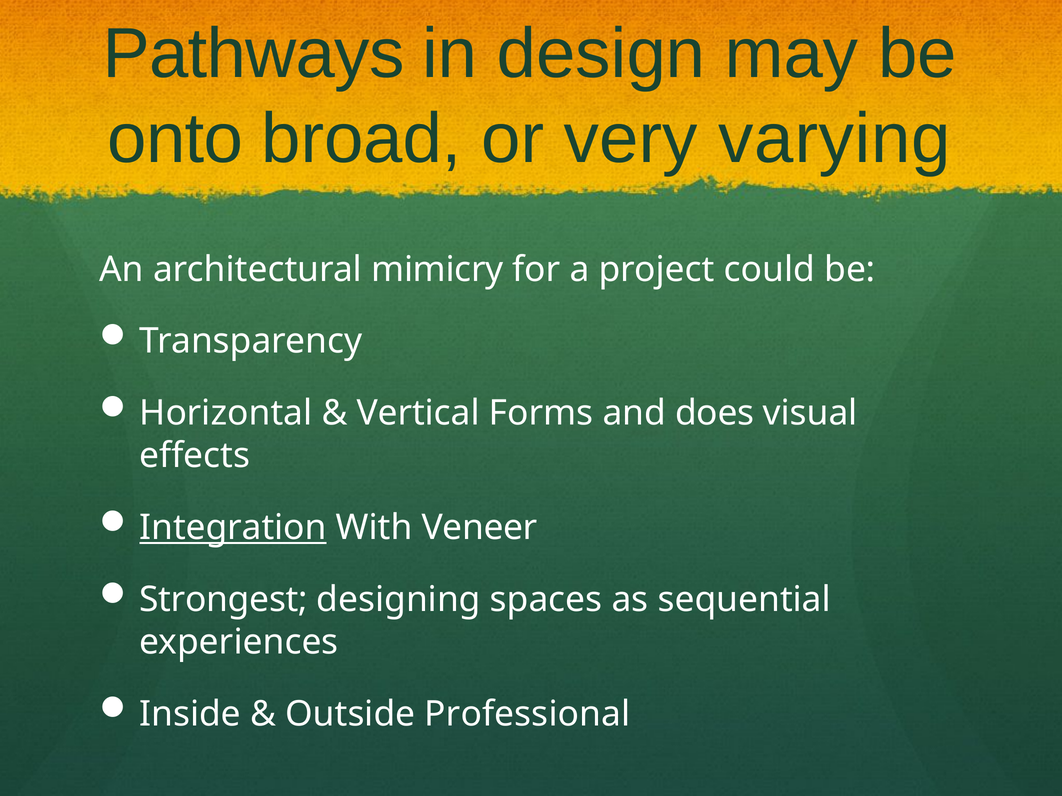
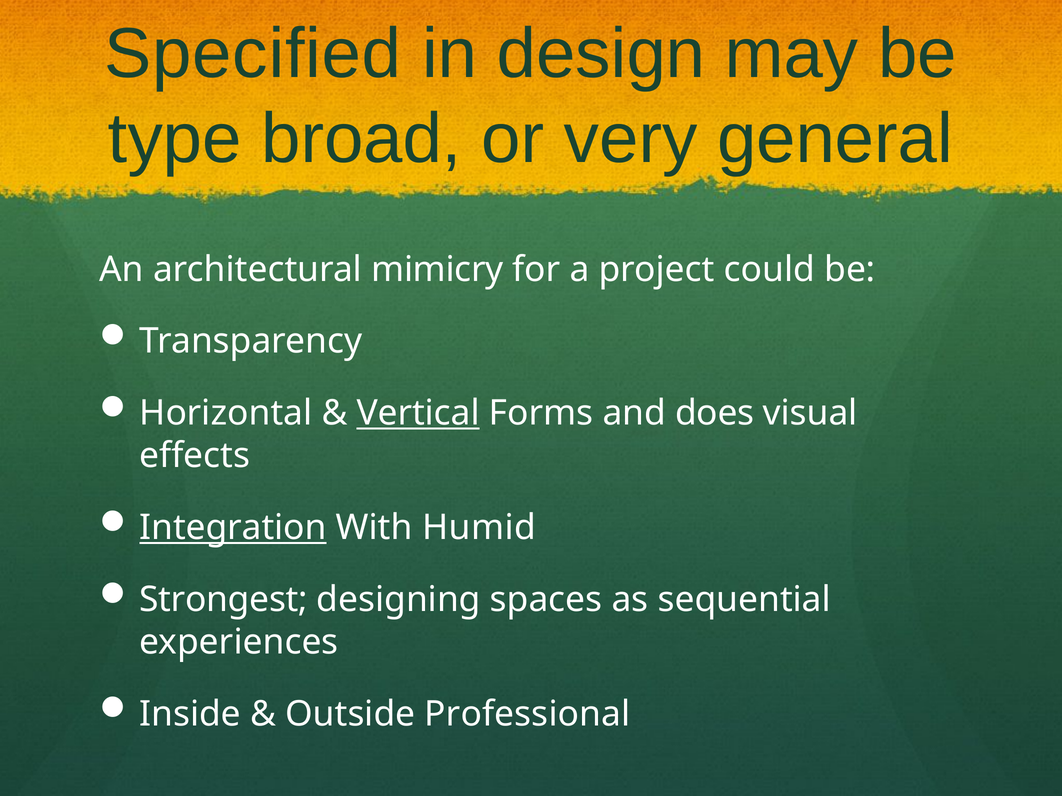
Pathways: Pathways -> Specified (253, 54)
onto: onto -> type (175, 139)
varying: varying -> general (835, 139)
Vertical underline: none -> present (418, 414)
Veneer: Veneer -> Humid (479, 528)
